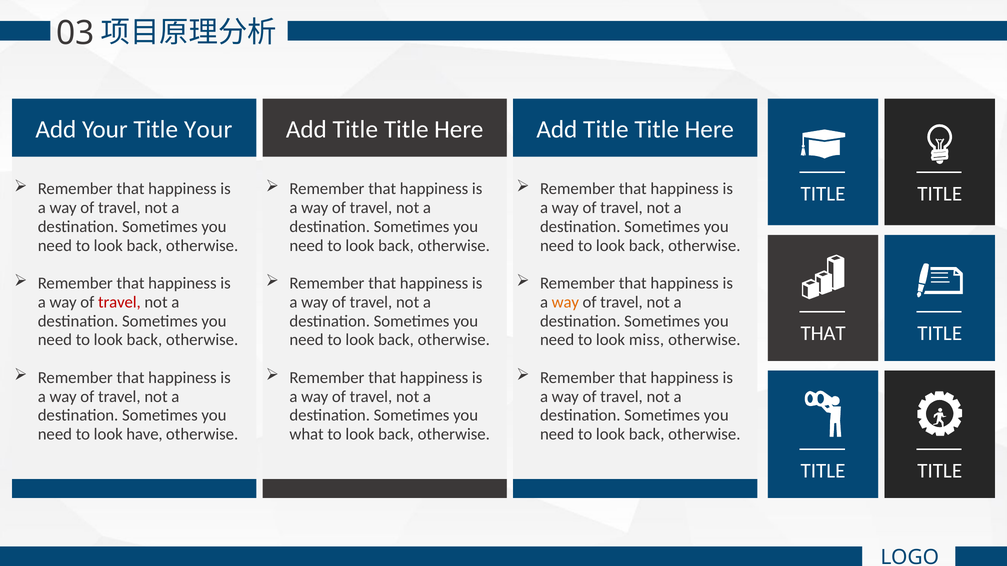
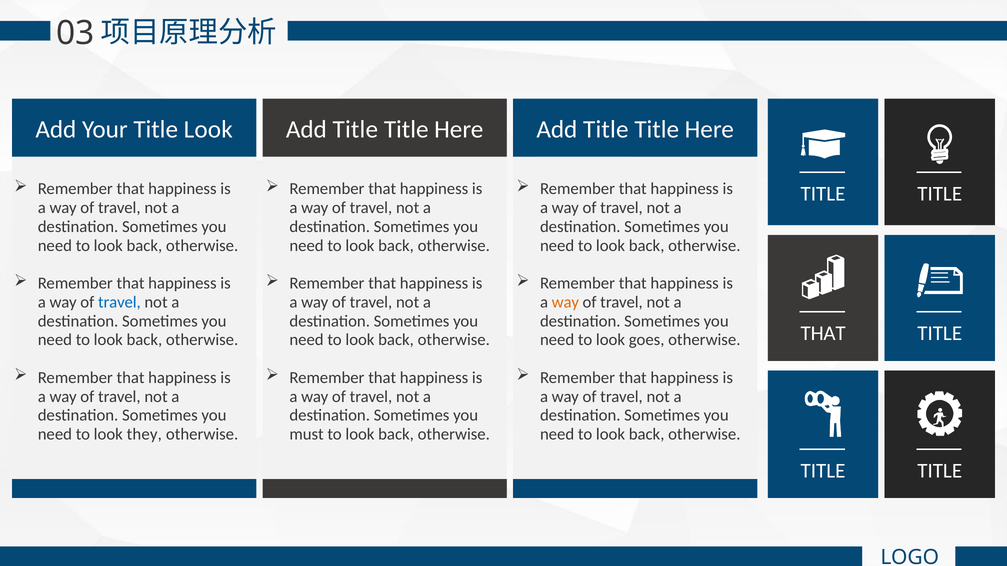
Title Your: Your -> Look (208, 129)
travel colour: red -> blue (119, 302)
miss: miss -> goes (647, 340)
have: have -> they (144, 435)
what: what -> must (307, 435)
